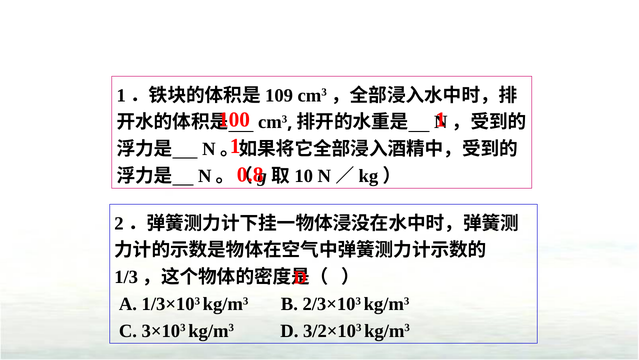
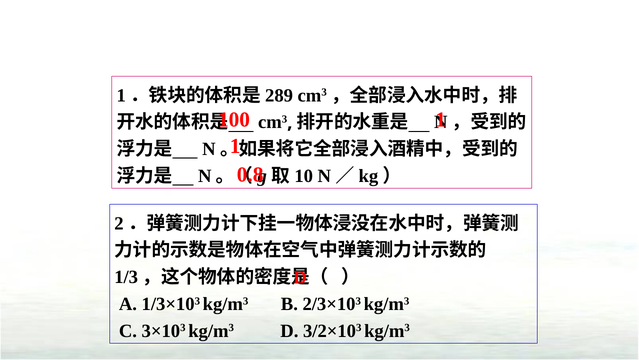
109: 109 -> 289 (279, 95)
